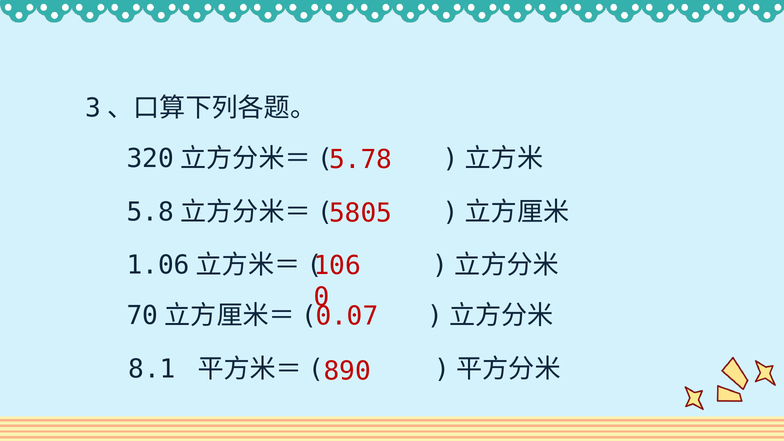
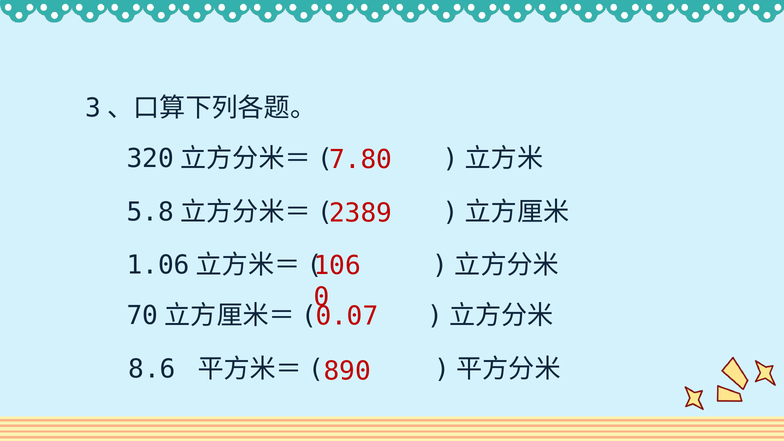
5.78: 5.78 -> 7.80 (361, 160)
5805: 5805 -> 2389 (361, 213)
8.1: 8.1 -> 8.6 (152, 369)
